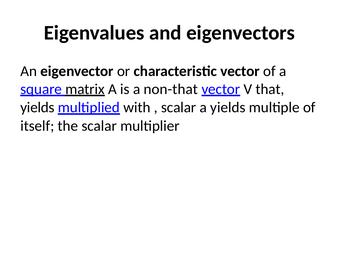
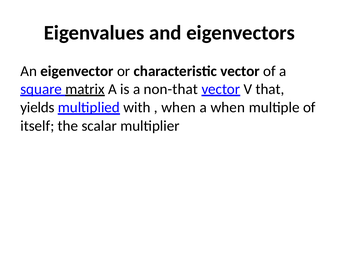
scalar: scalar -> when (179, 108)
a yields: yields -> when (228, 108)
